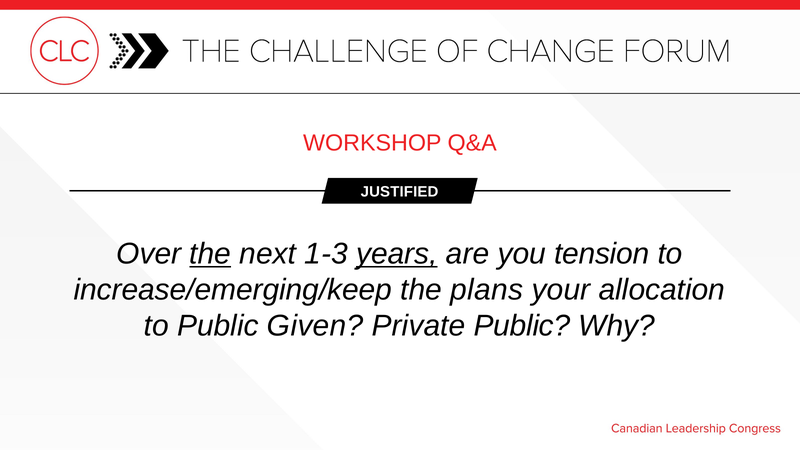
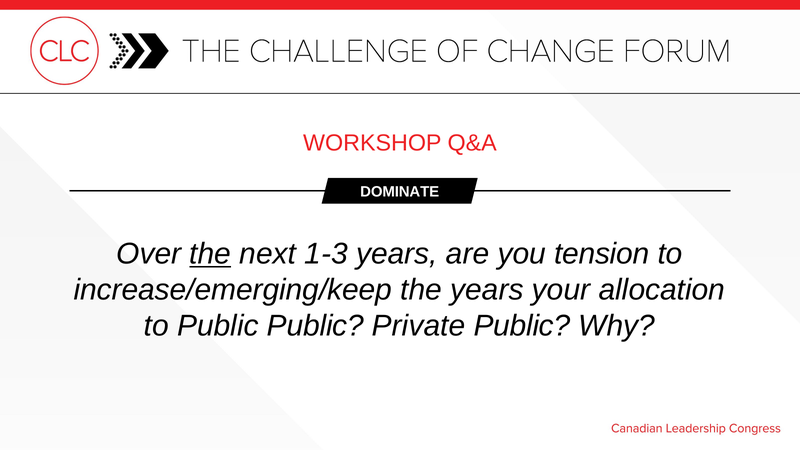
JUSTIFIED: JUSTIFIED -> DOMINATE (400, 192)
years underline: present -> none (397, 254)
the plans: plans -> years (487, 290)
Public Given: Given -> Public (315, 326)
